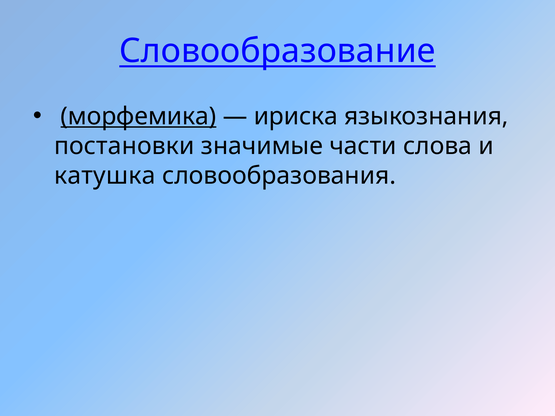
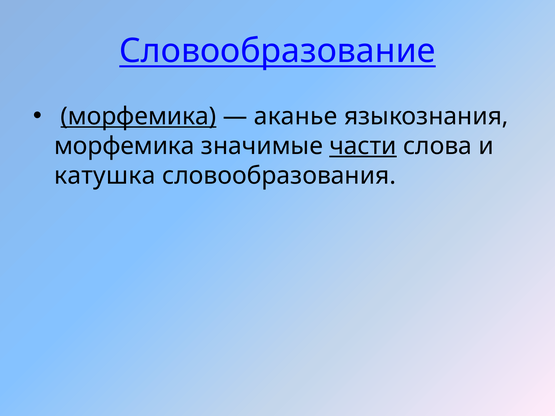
ириска: ириска -> аканье (296, 116)
постановки: постановки -> морфемика (124, 146)
части underline: none -> present (363, 146)
